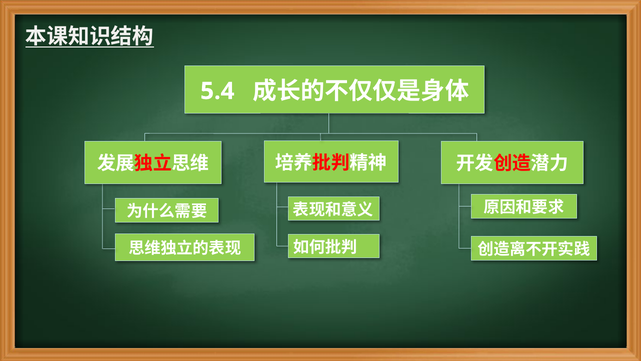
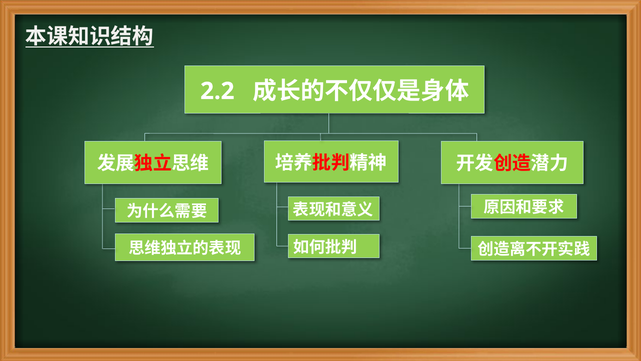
5.4: 5.4 -> 2.2 (217, 91)
